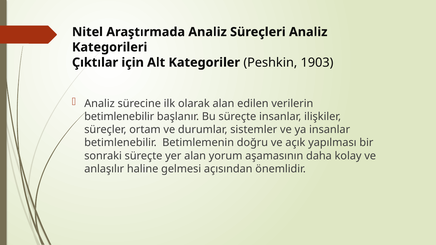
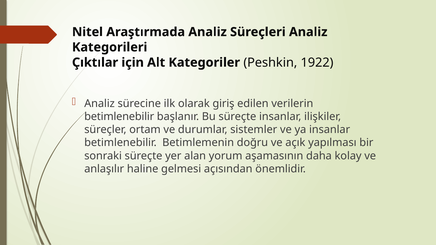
1903: 1903 -> 1922 (317, 63)
olarak alan: alan -> giriş (223, 104)
